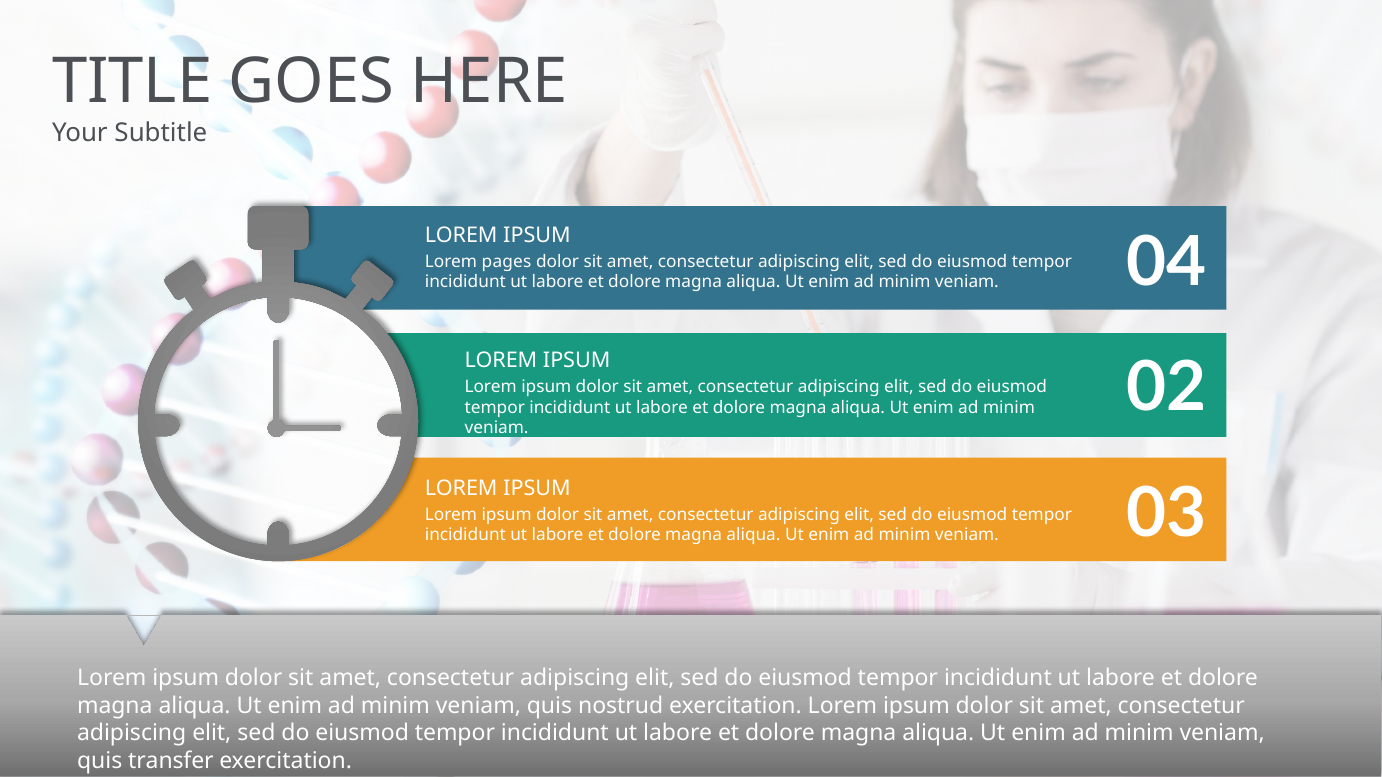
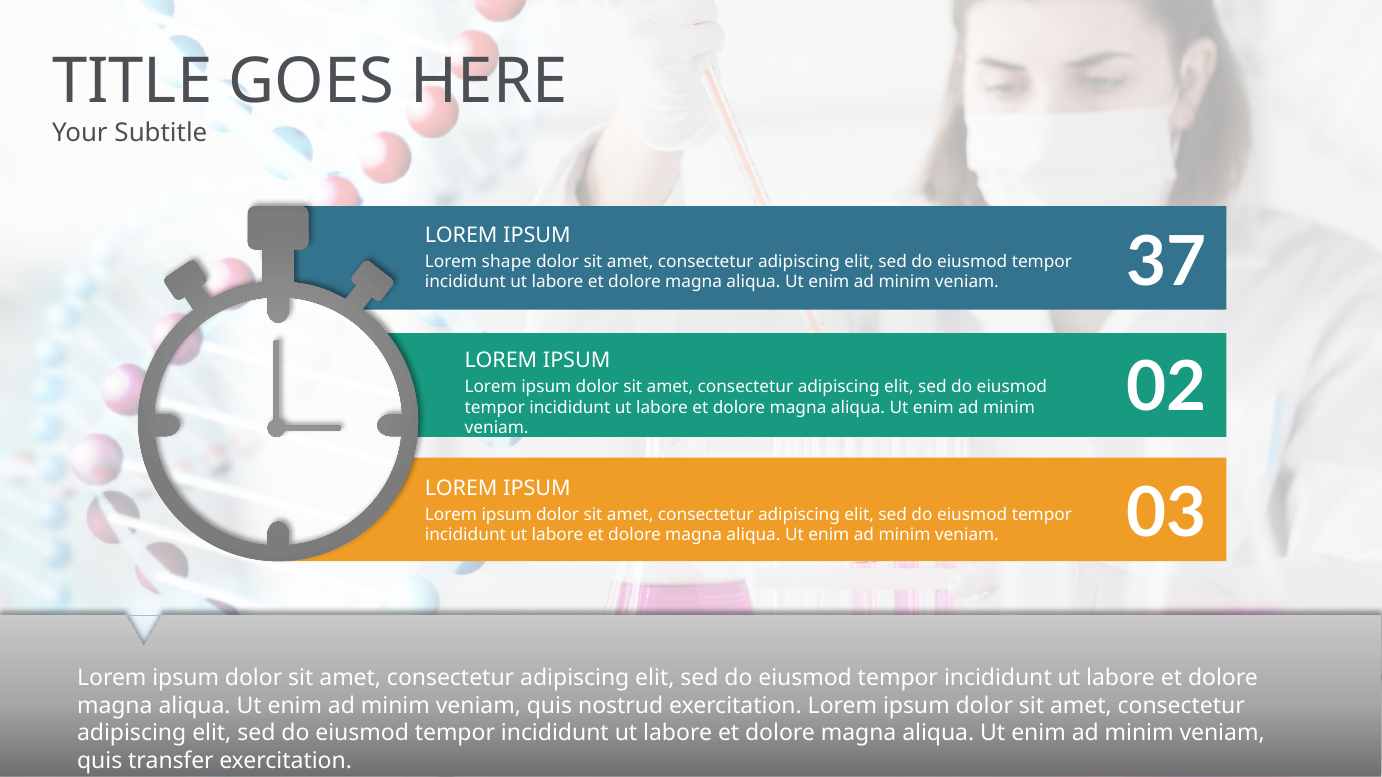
pages: pages -> shape (507, 262)
04: 04 -> 37 (1166, 262)
